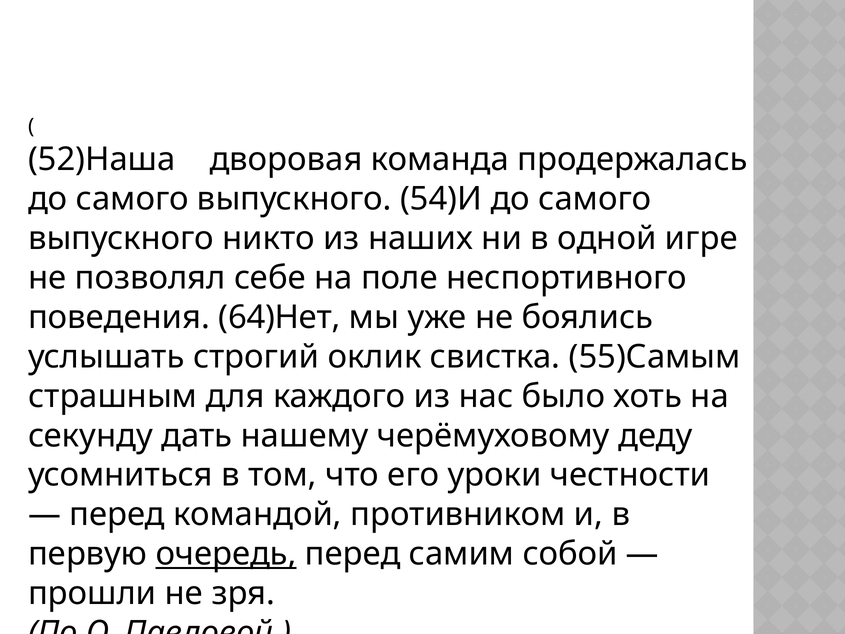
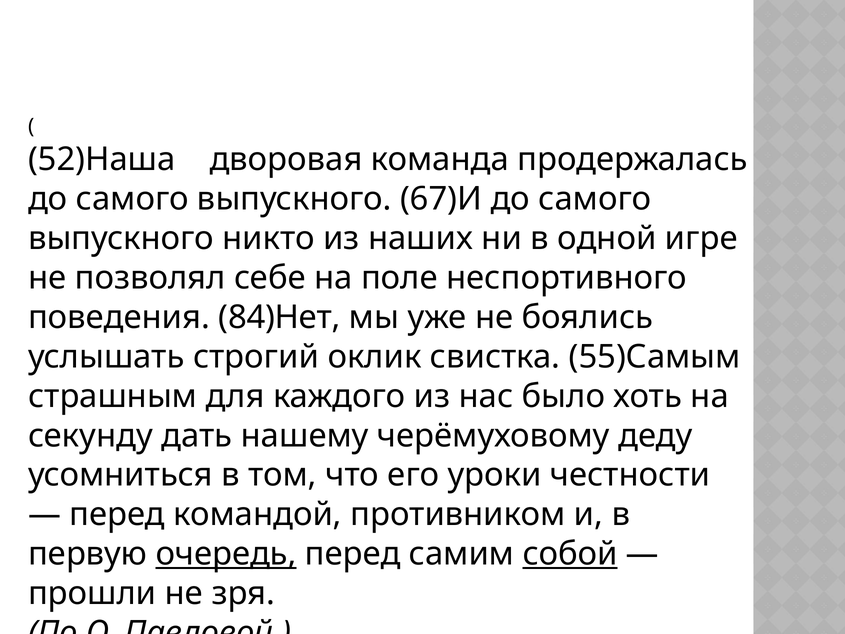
54)И: 54)И -> 67)И (441, 199)
64)Нет: 64)Нет -> 84)Нет (280, 317)
собой underline: none -> present (570, 554)
